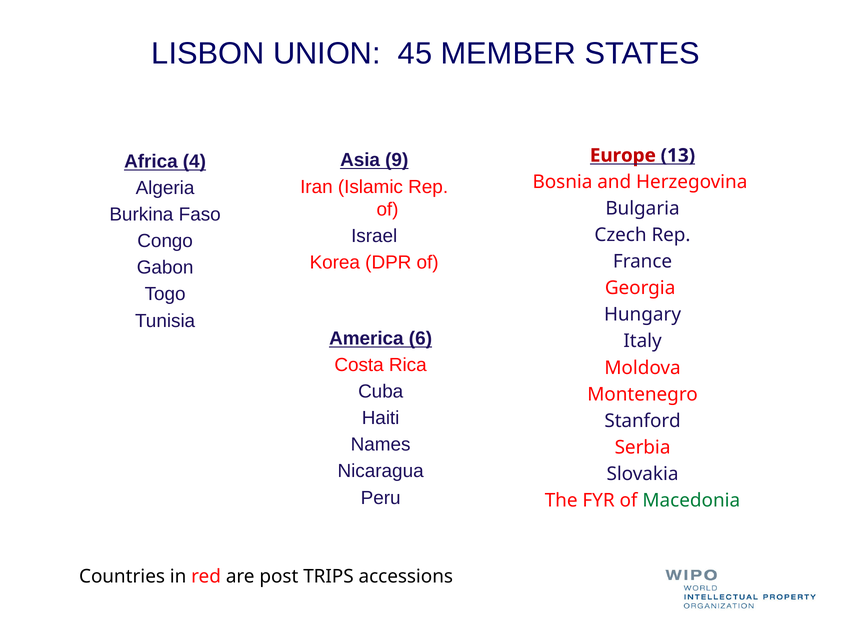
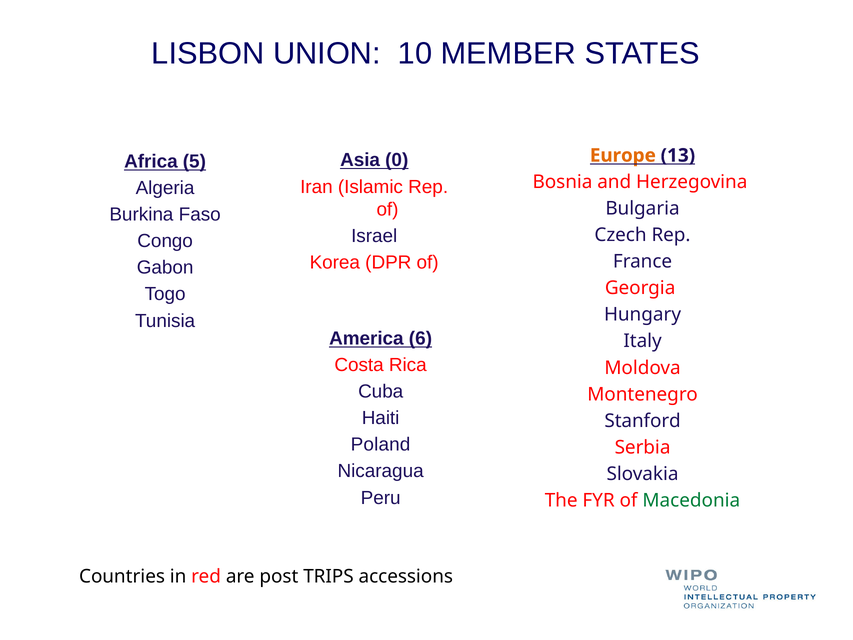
45: 45 -> 10 (415, 54)
9: 9 -> 0 (397, 160)
Europe colour: red -> orange (623, 155)
4: 4 -> 5 (194, 161)
Names: Names -> Poland (381, 445)
